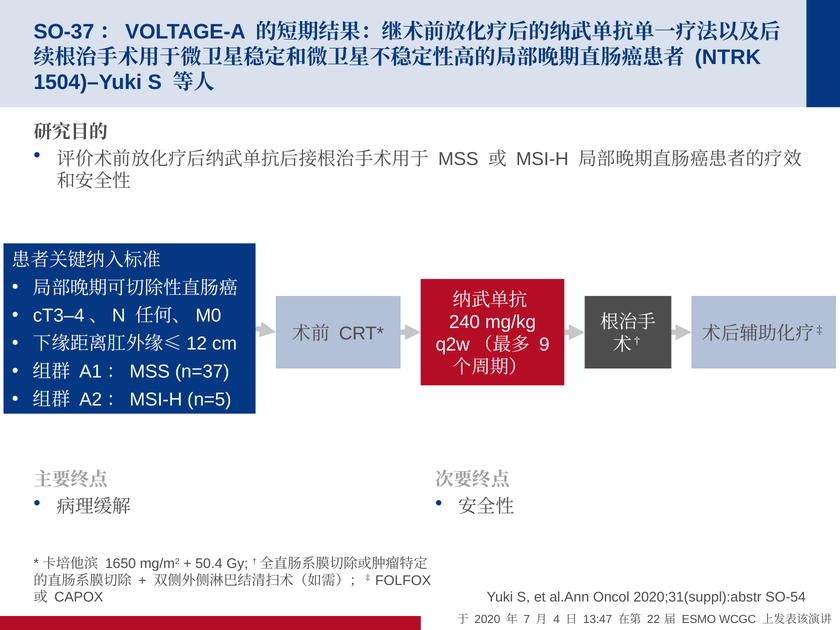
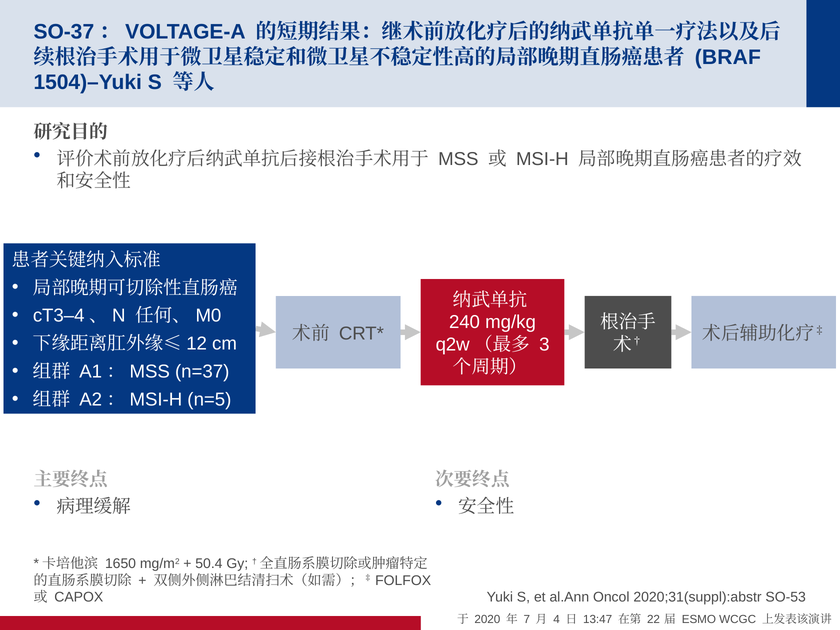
NTRK: NTRK -> BRAF (728, 57)
9: 9 -> 3 (544, 345)
SO-54: SO-54 -> SO-53 (786, 597)
